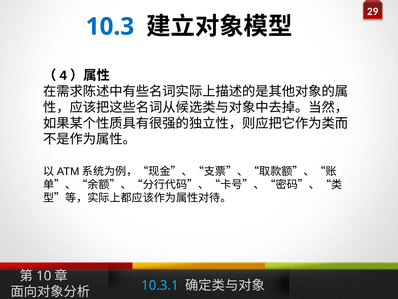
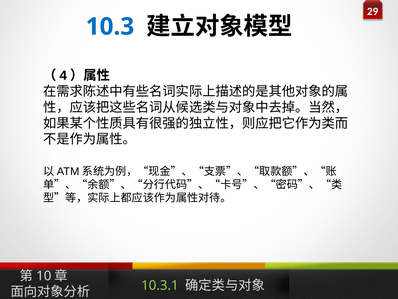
10.3.1 colour: light blue -> light green (160, 285)
